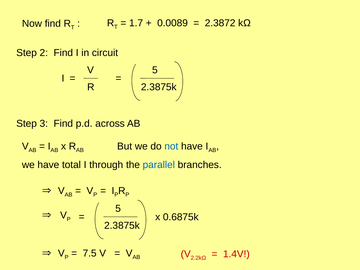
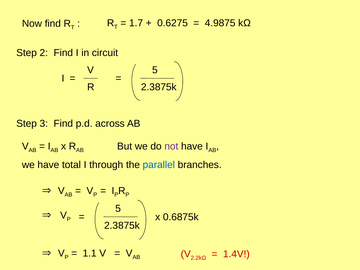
0.0089: 0.0089 -> 0.6275 (173, 23)
2.3872: 2.3872 -> 4.9875 (220, 23)
not colour: blue -> purple (171, 146)
7.5: 7.5 -> 1.1 (90, 253)
